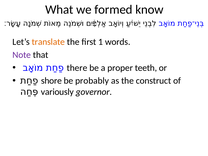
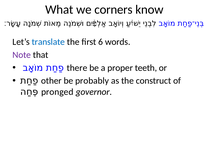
formed: formed -> corners (114, 10)
translate colour: orange -> blue (48, 42)
1: 1 -> 6 (101, 42)
shore: shore -> other (51, 81)
variously: variously -> pronged (57, 92)
